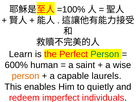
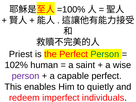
Learn: Learn -> Priest (21, 54)
600%: 600% -> 102% (16, 65)
person colour: orange -> purple (26, 76)
capable laurels: laurels -> perfect (107, 76)
